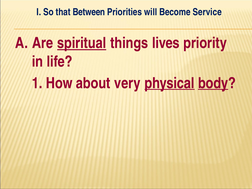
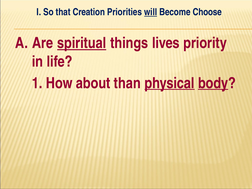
Between: Between -> Creation (89, 12)
will underline: none -> present (151, 12)
Service: Service -> Choose (207, 12)
very: very -> than (127, 83)
